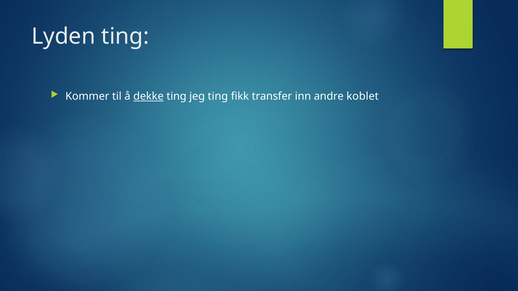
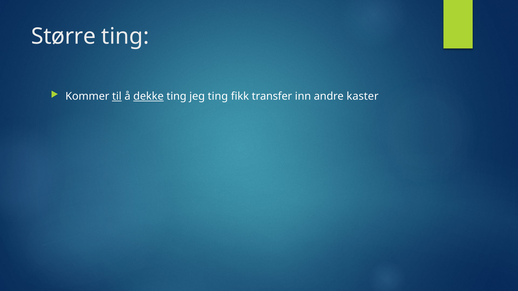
Lyden: Lyden -> Større (63, 36)
til underline: none -> present (117, 96)
koblet: koblet -> kaster (363, 96)
